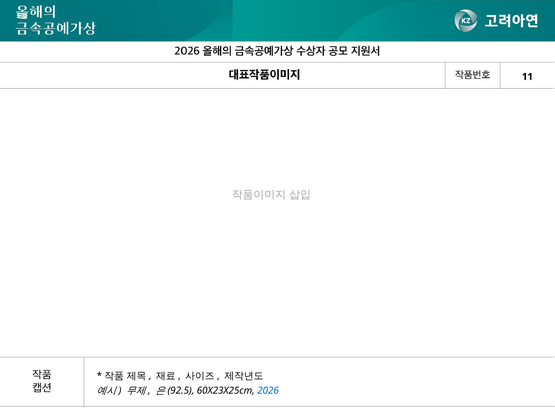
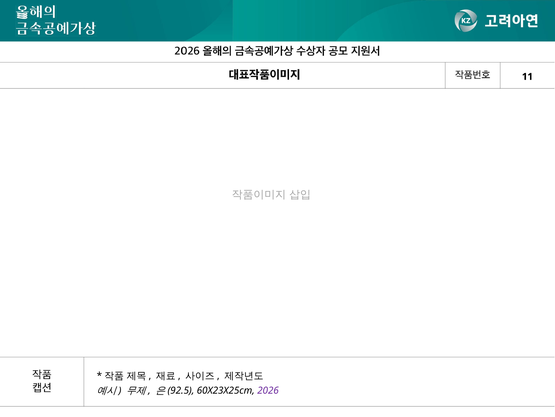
2026 colour: blue -> purple (268, 390)
